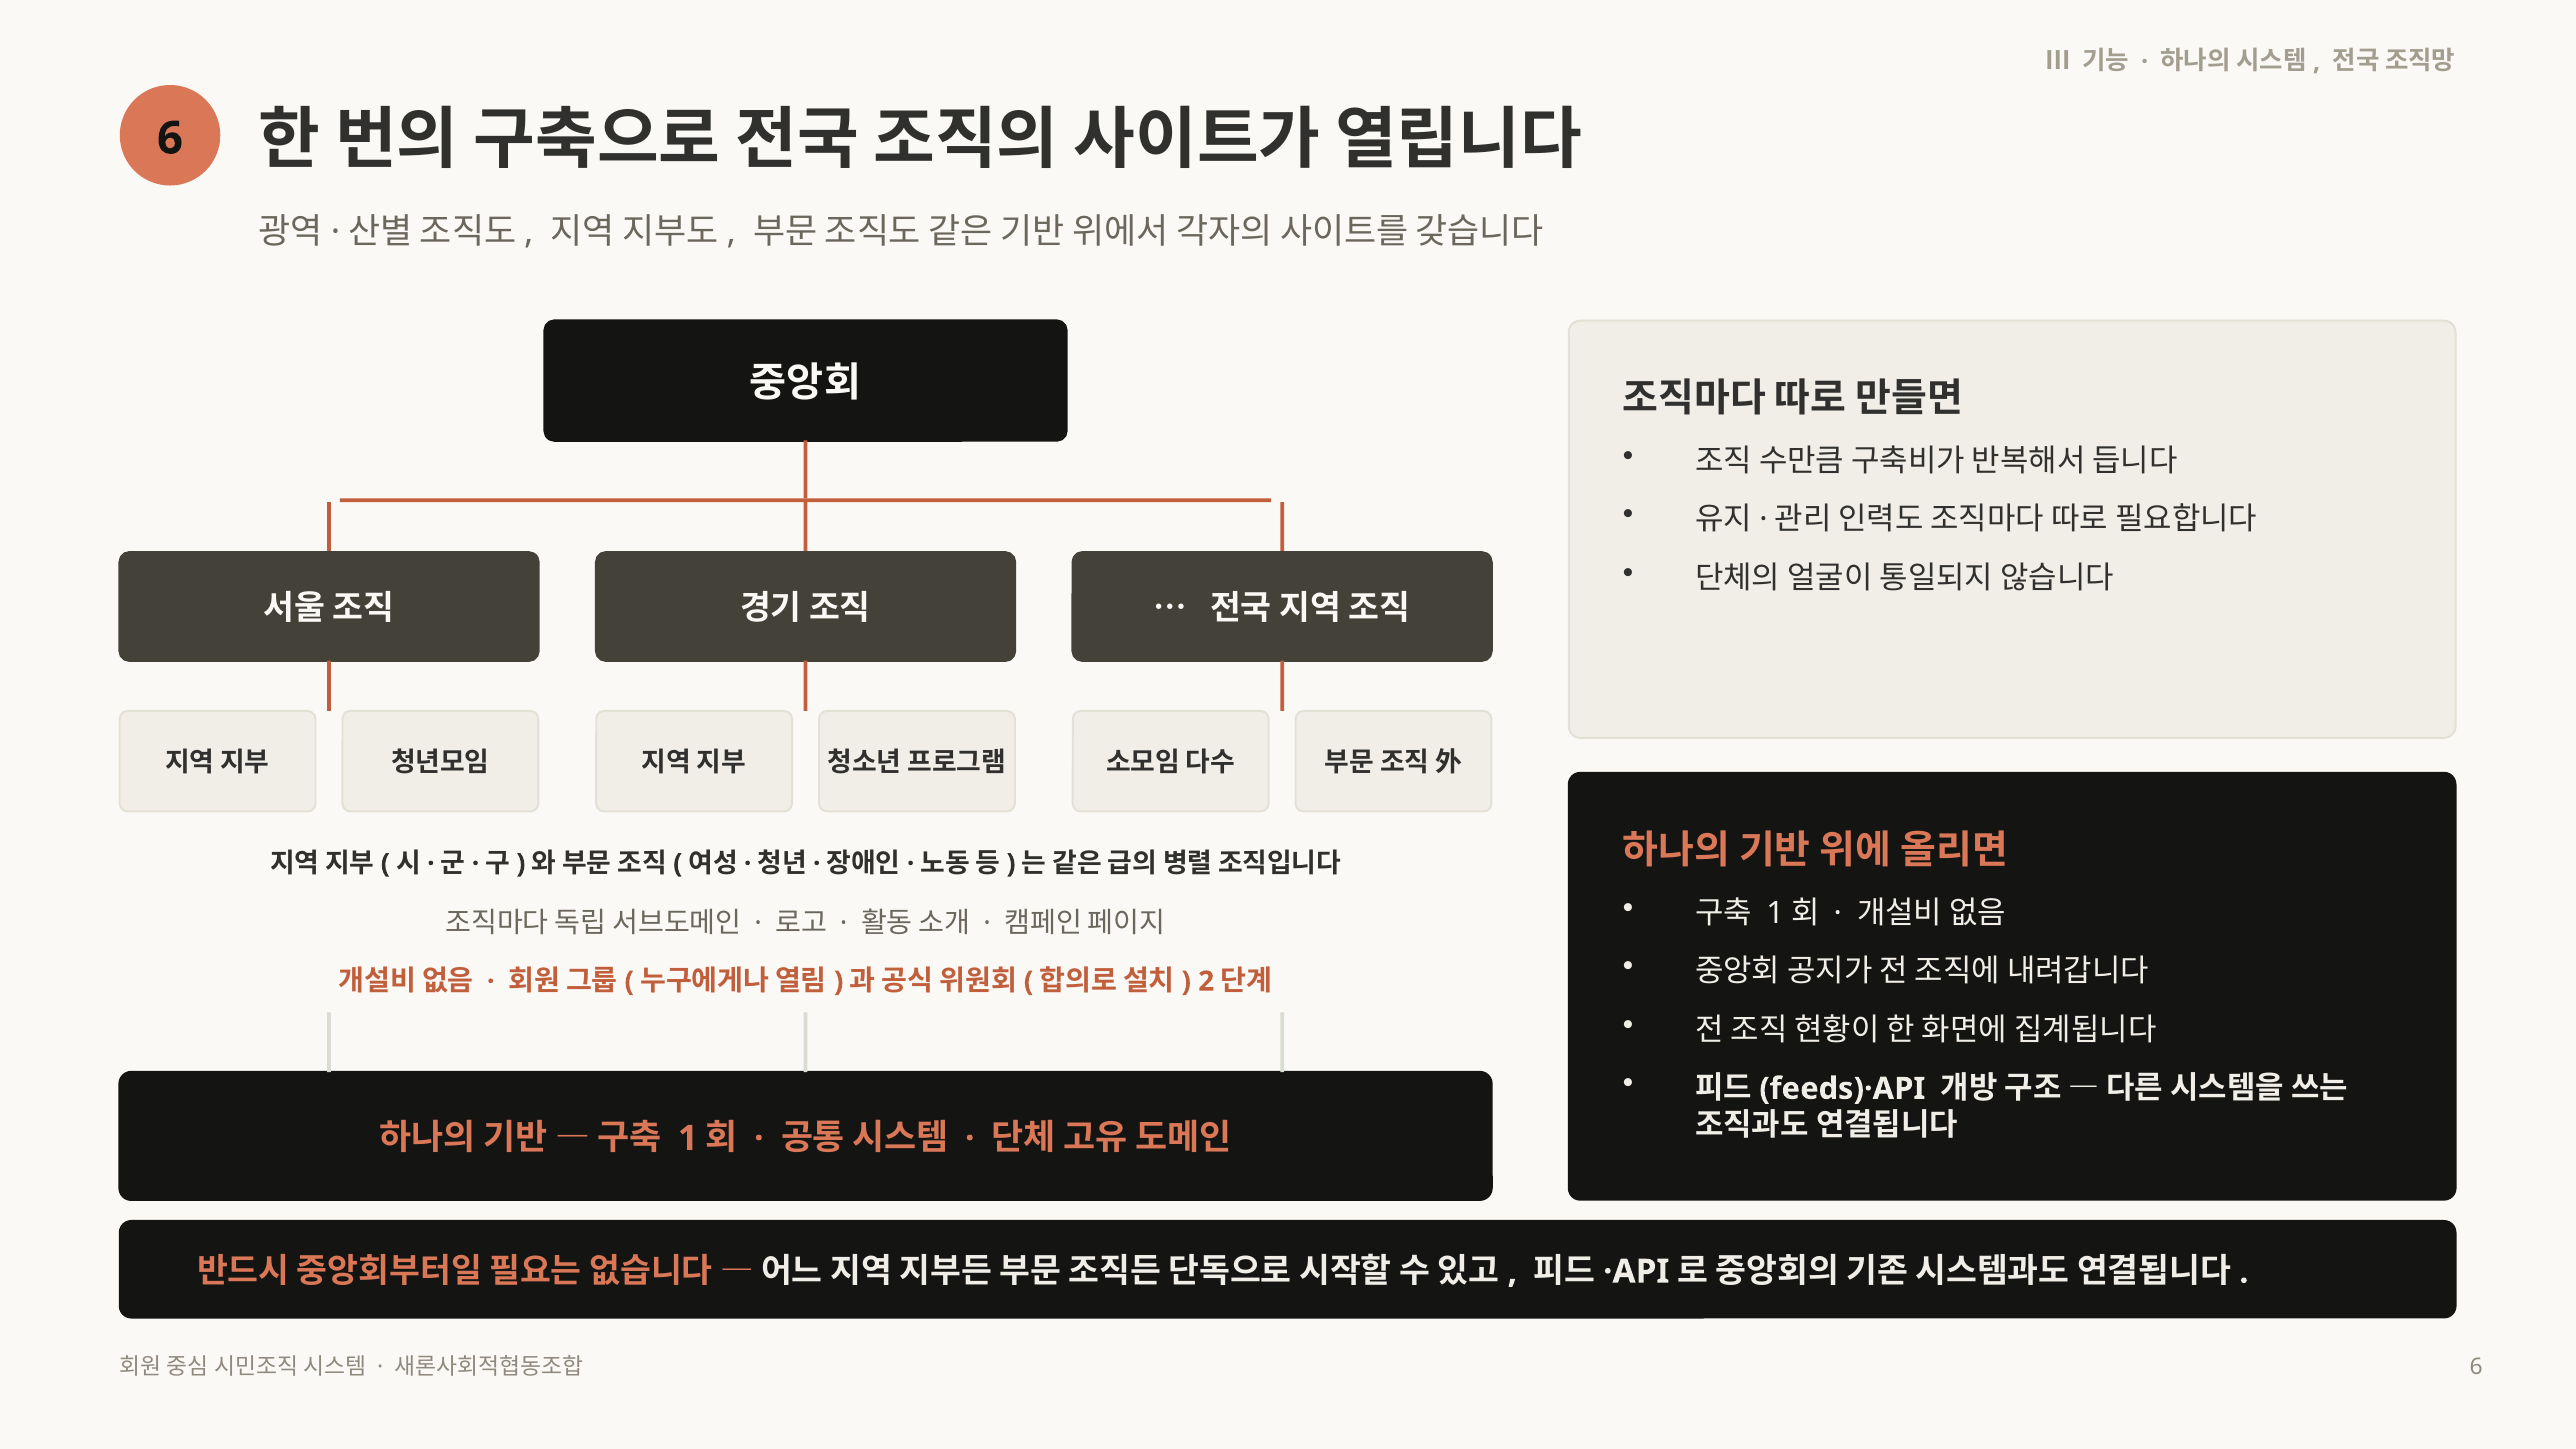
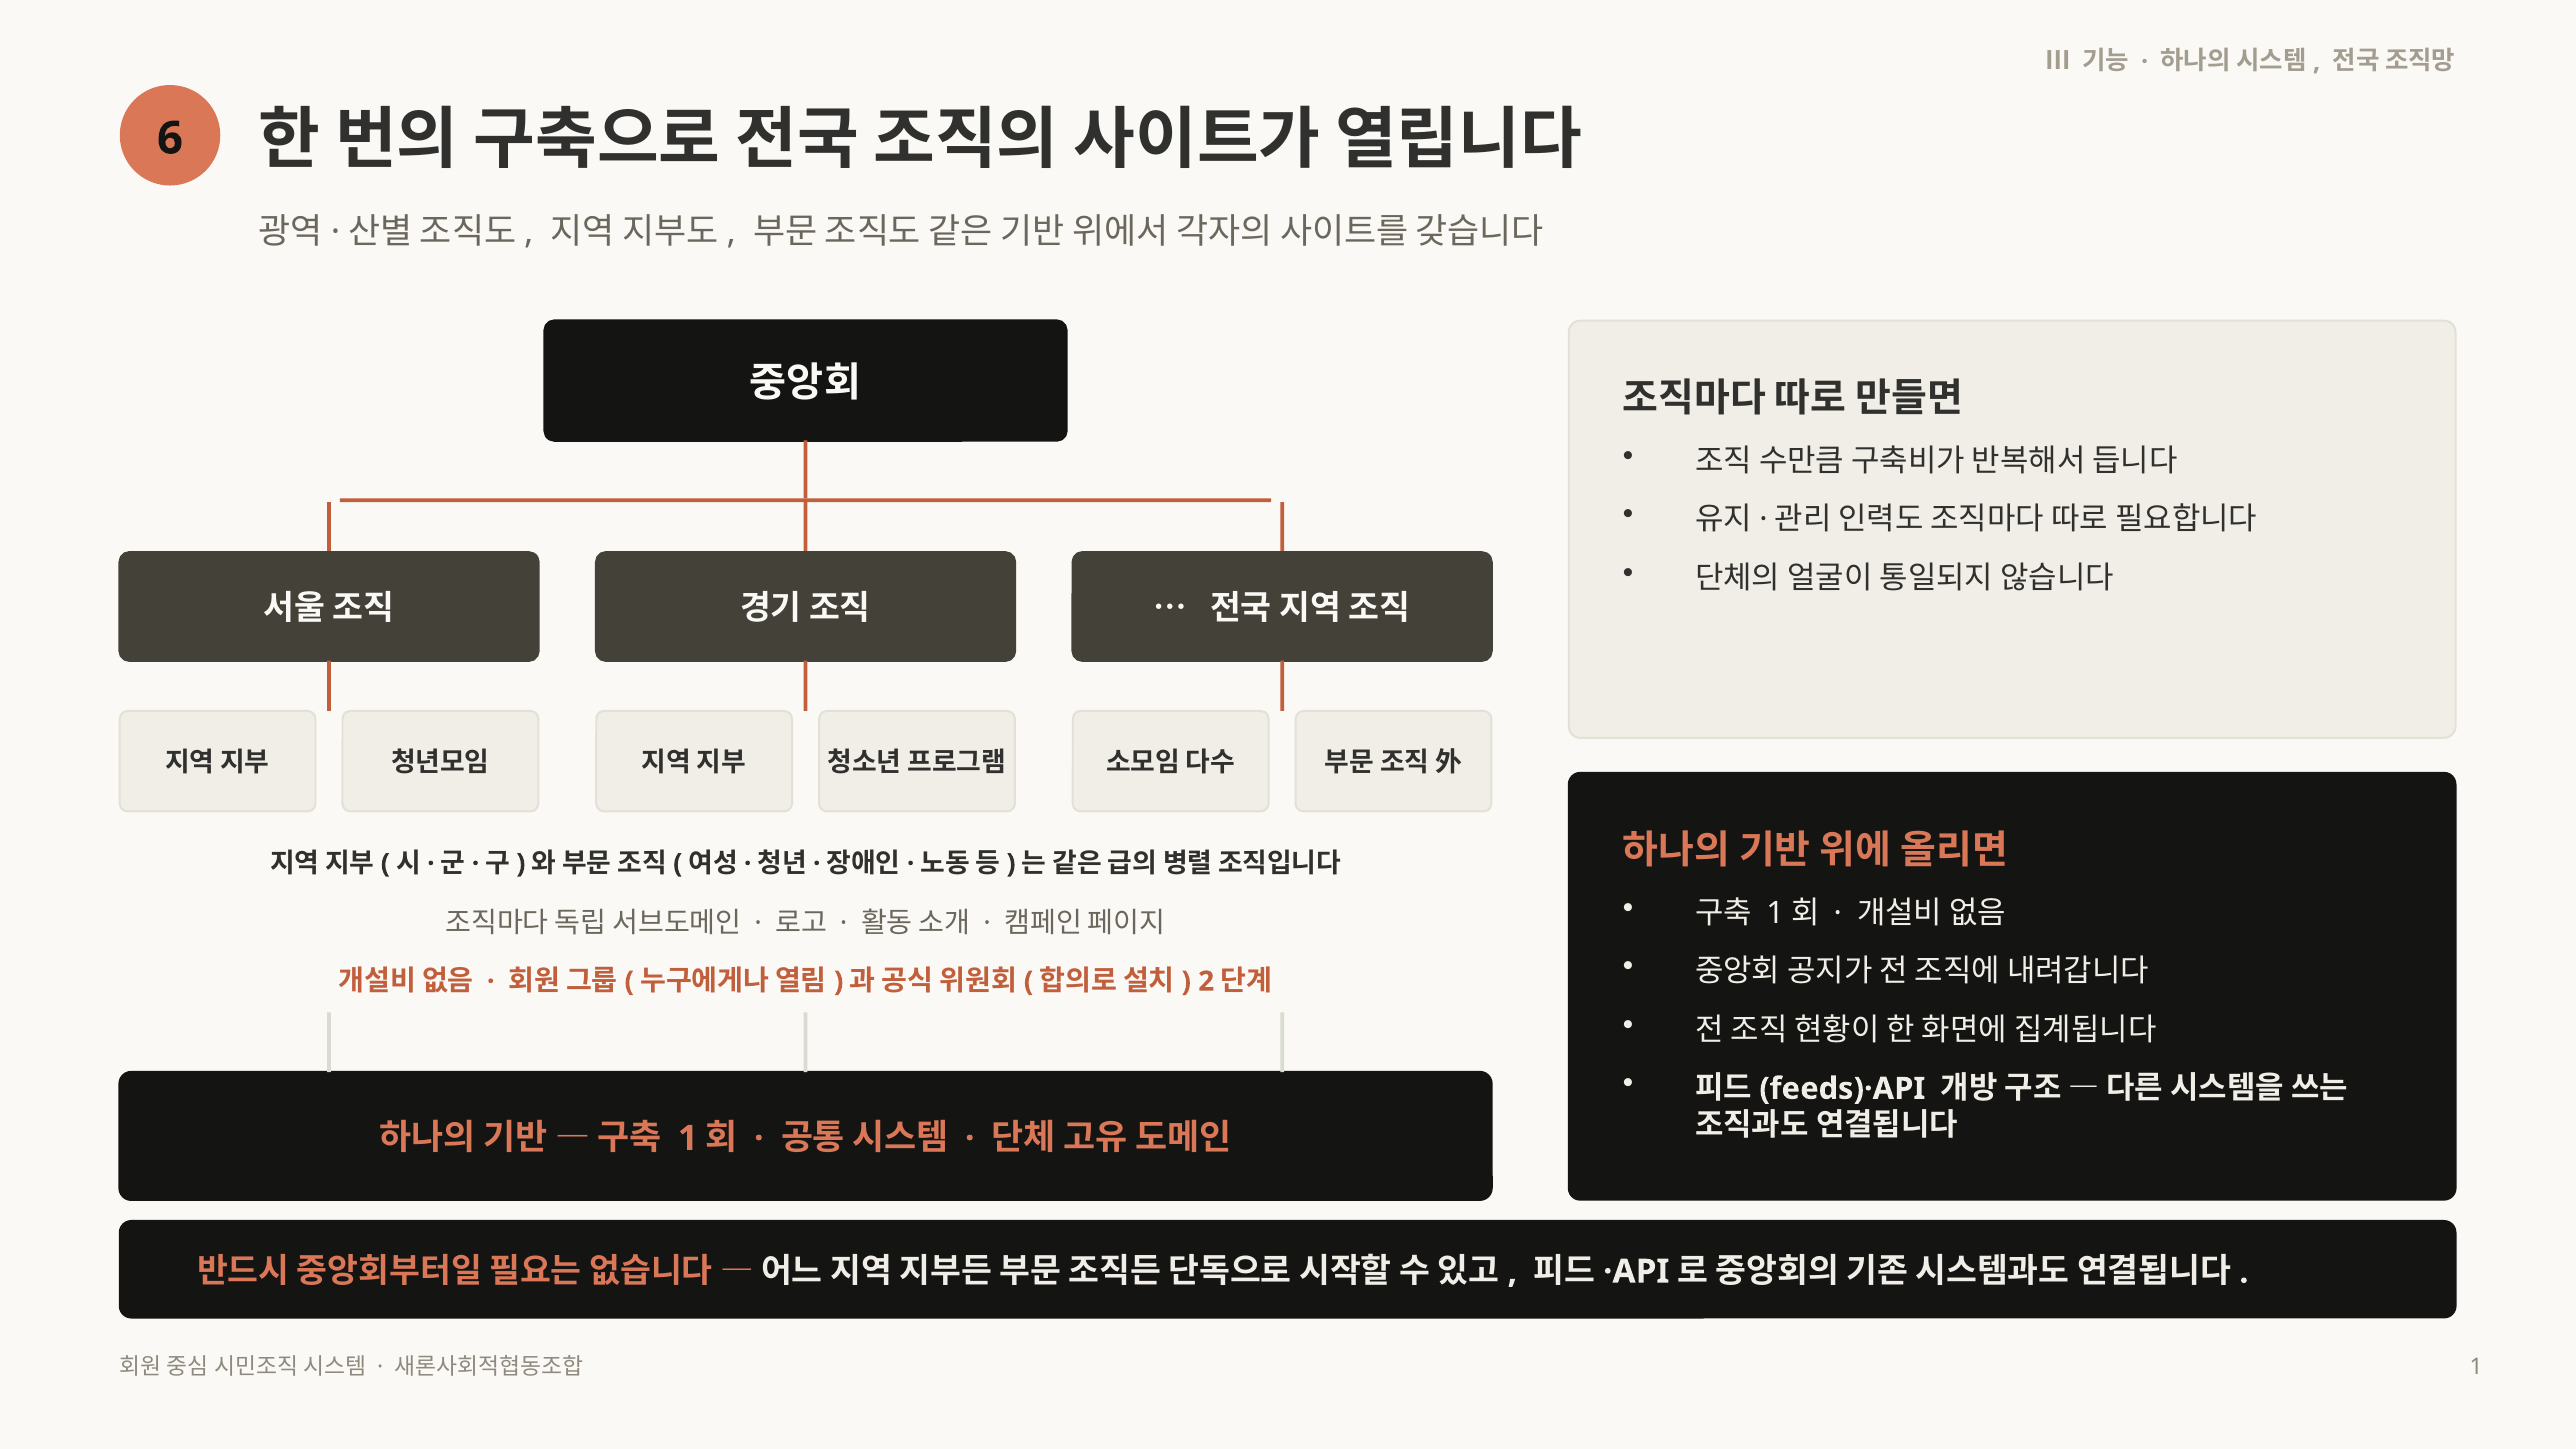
6: 6 -> 1 (2476, 1367)
